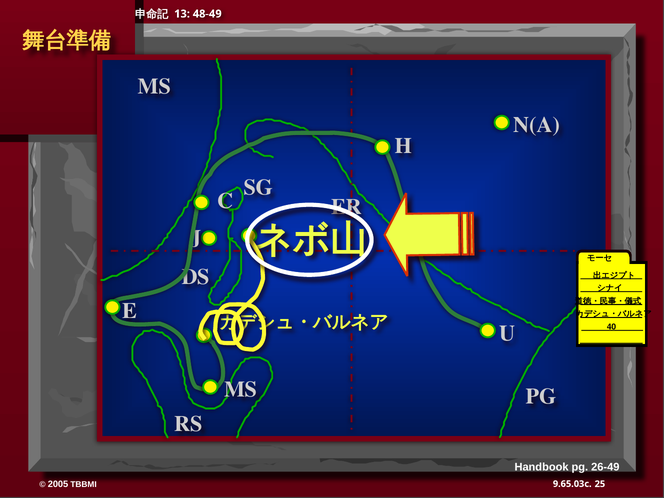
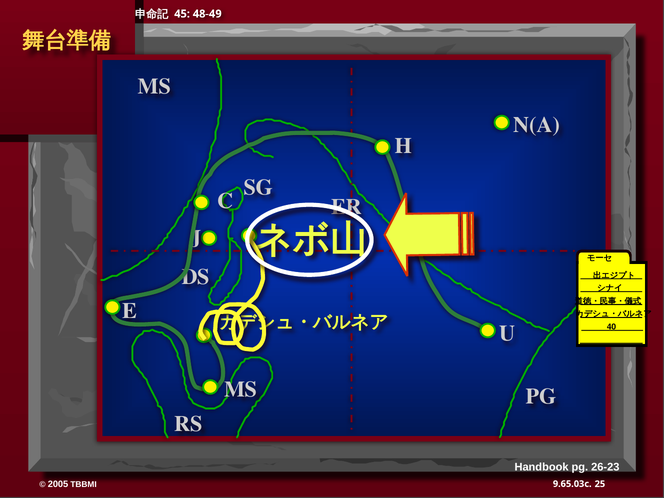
13: 13 -> 45 (182, 14)
26-49: 26-49 -> 26-23 (605, 467)
